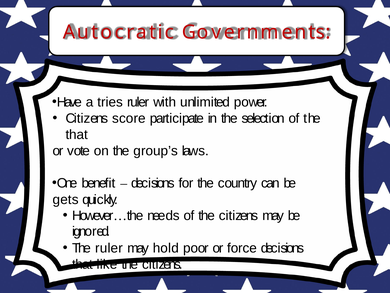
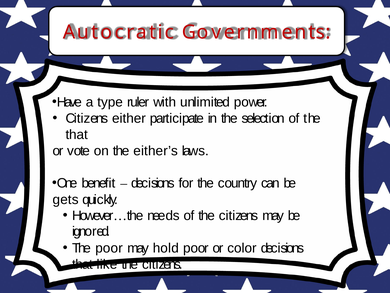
tries: tries -> type (110, 102)
score: score -> either (129, 118)
group’s: group’s -> either’s (156, 151)
The ruler: ruler -> poor (109, 248)
force: force -> color (242, 248)
